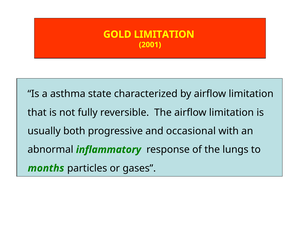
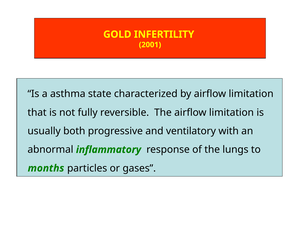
GOLD LIMITATION: LIMITATION -> INFERTILITY (164, 34)
occasional: occasional -> ventilatory (191, 131)
